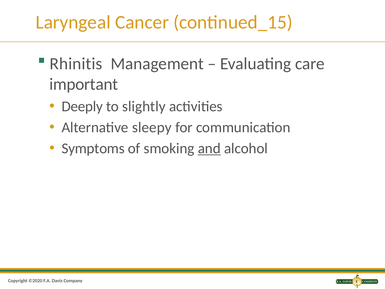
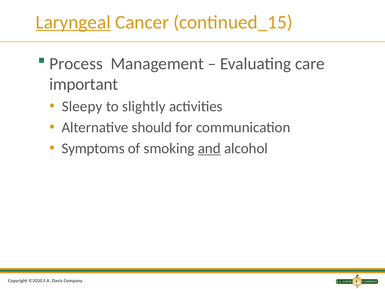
Laryngeal underline: none -> present (73, 22)
Rhinitis: Rhinitis -> Process (76, 64)
Deeply: Deeply -> Sleepy (82, 106)
sleepy: sleepy -> should (152, 127)
